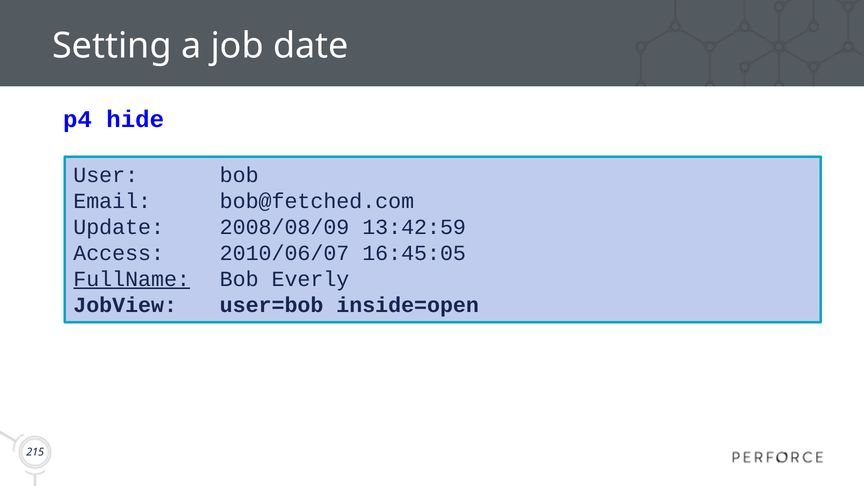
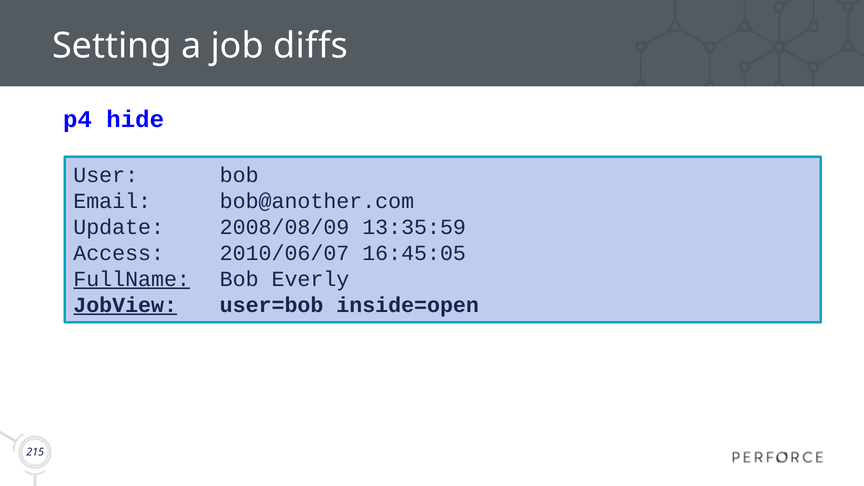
date: date -> diffs (311, 46)
bob@fetched.com: bob@fetched.com -> bob@another.com (317, 201)
13:42:59: 13:42:59 -> 13:35:59 (414, 227)
JobView underline: none -> present (125, 305)
